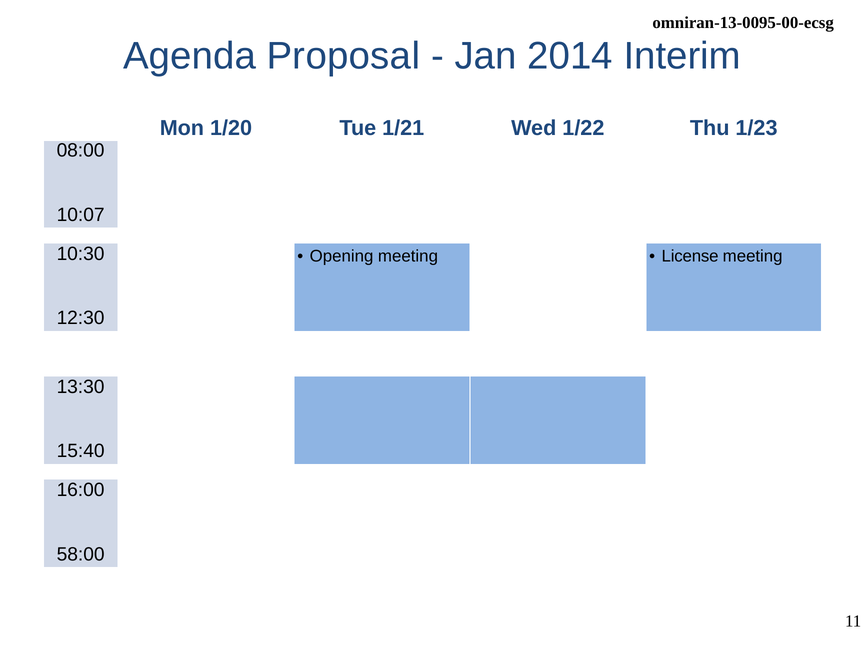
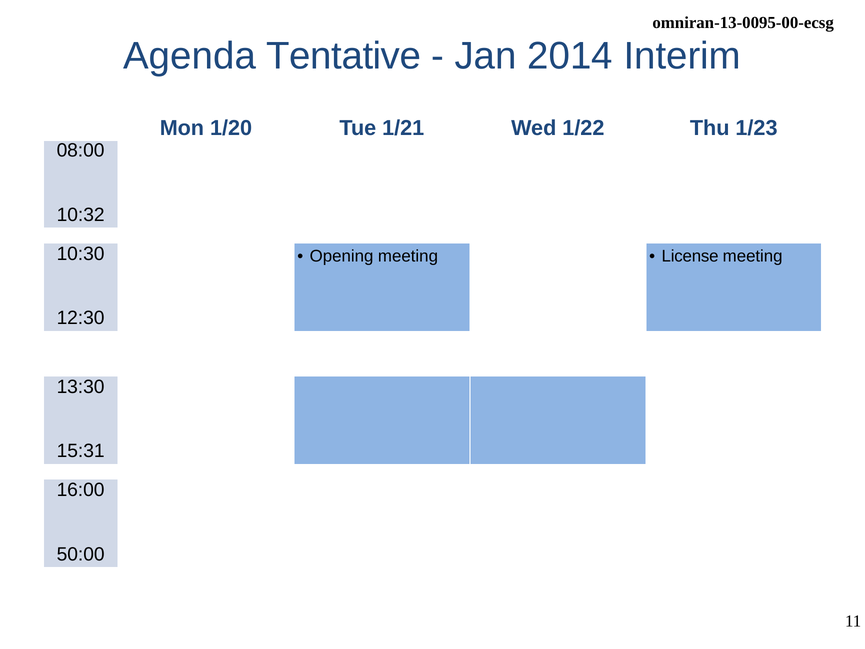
Proposal: Proposal -> Tentative (344, 56)
10:07: 10:07 -> 10:32 (81, 215)
15:40: 15:40 -> 15:31 (81, 451)
58:00: 58:00 -> 50:00 (81, 554)
